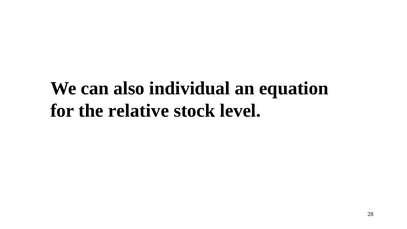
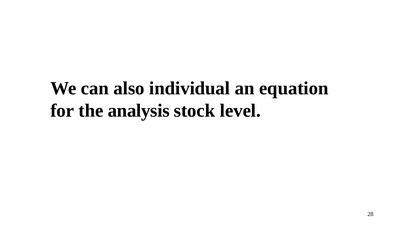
relative: relative -> analysis (139, 111)
